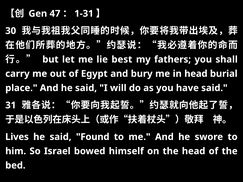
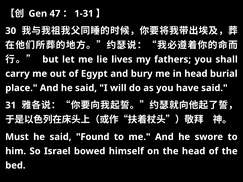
best: best -> lives (122, 60)
Lives: Lives -> Must (17, 137)
